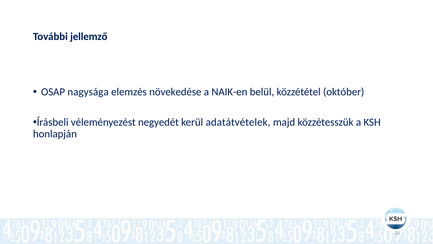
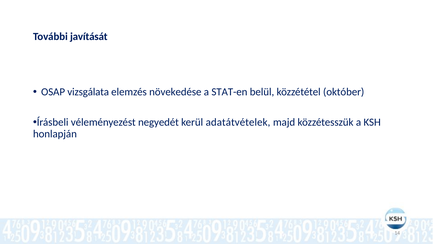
jellemző: jellemző -> javítását (89, 36)
nagysága: nagysága -> vizsgálata (88, 92)
NAIK-en: NAIK-en -> STAT-en (229, 92)
